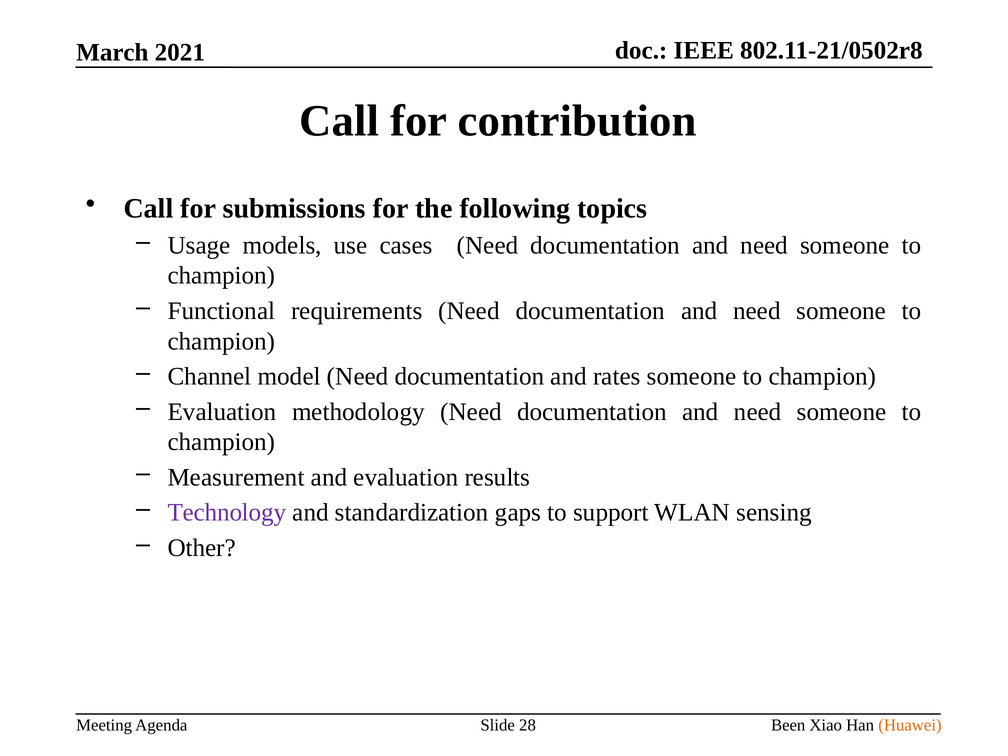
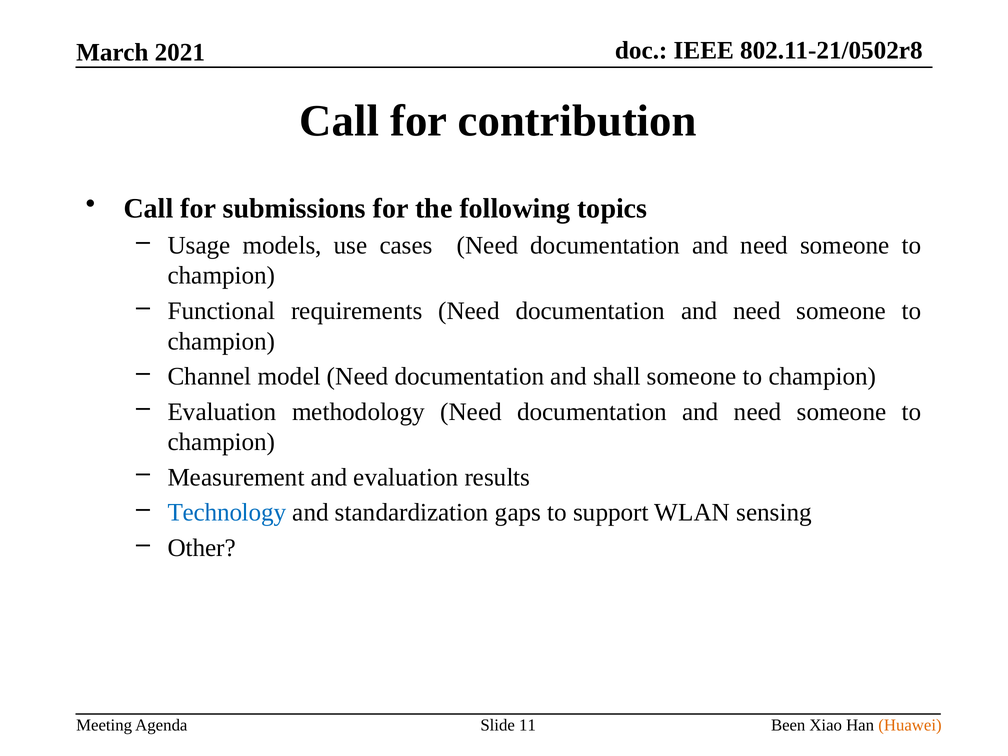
rates: rates -> shall (617, 376)
Technology colour: purple -> blue (227, 513)
28: 28 -> 11 (528, 725)
